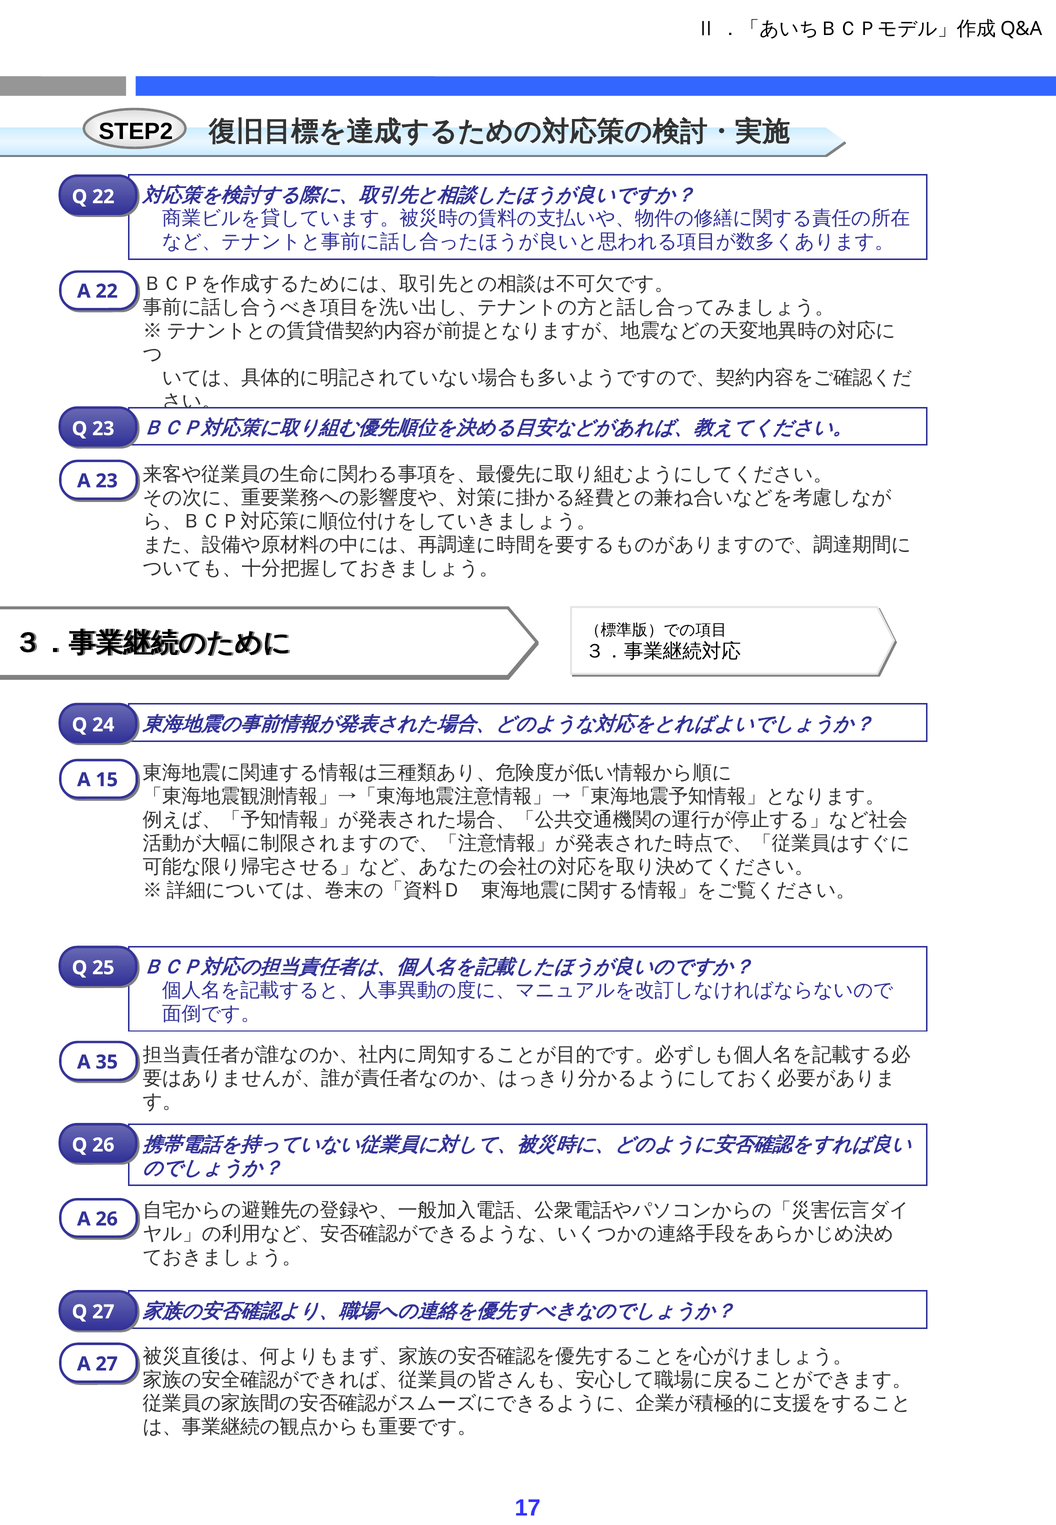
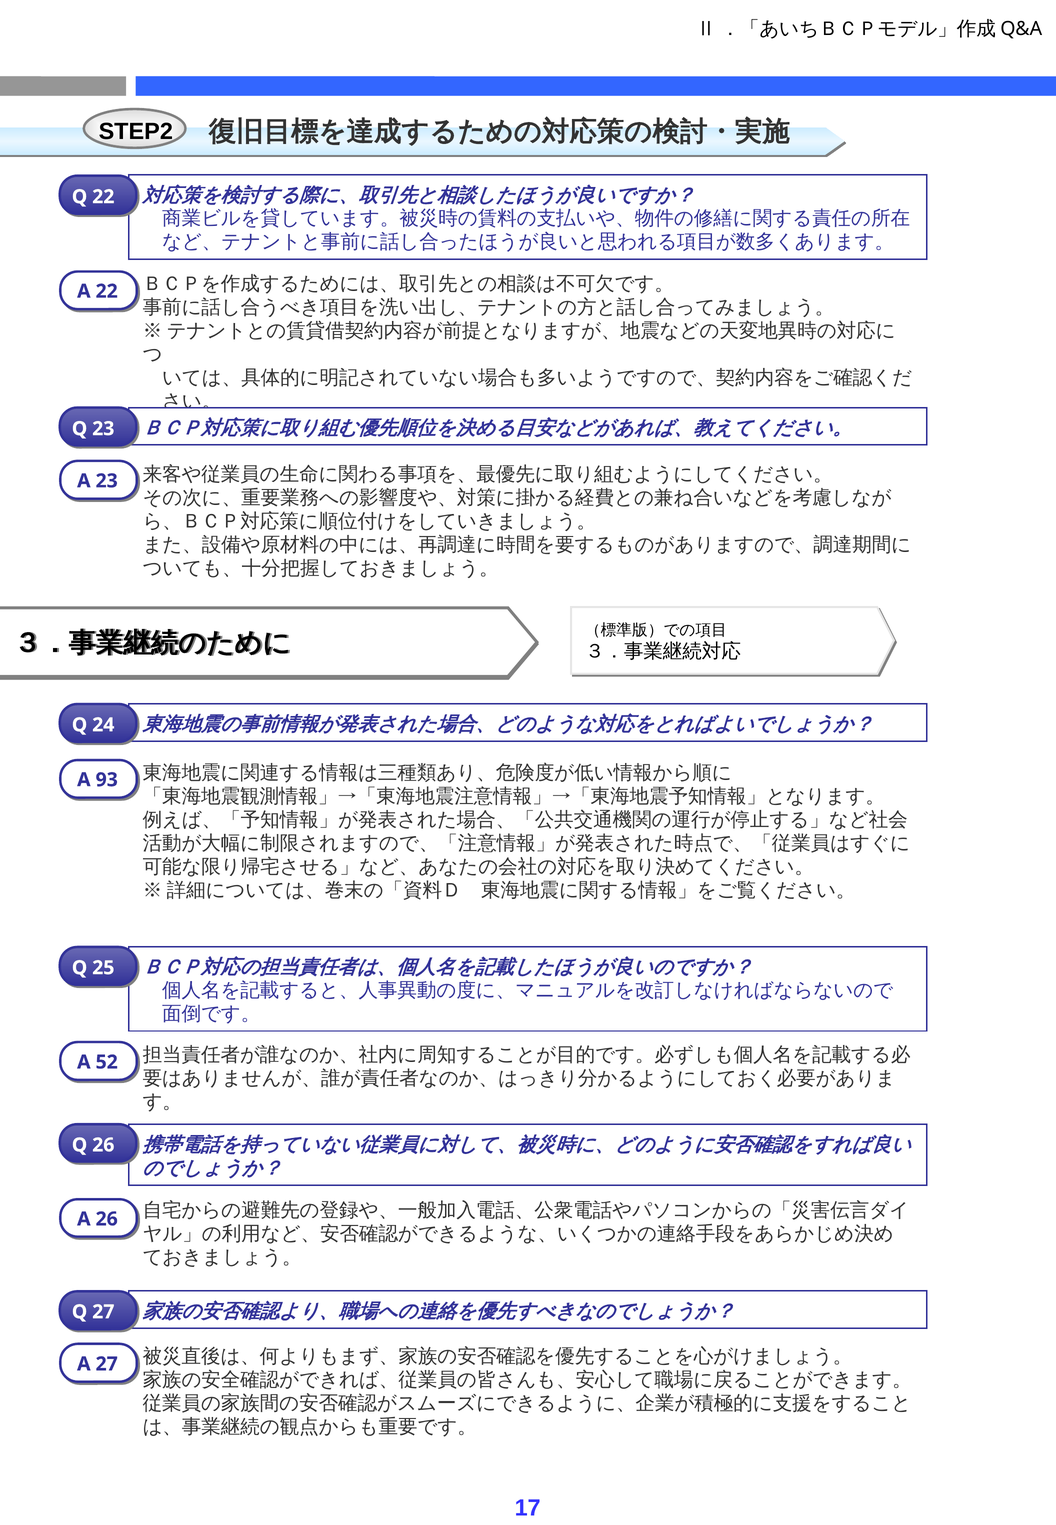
15: 15 -> 93 (107, 780)
35: 35 -> 52 (107, 1062)
